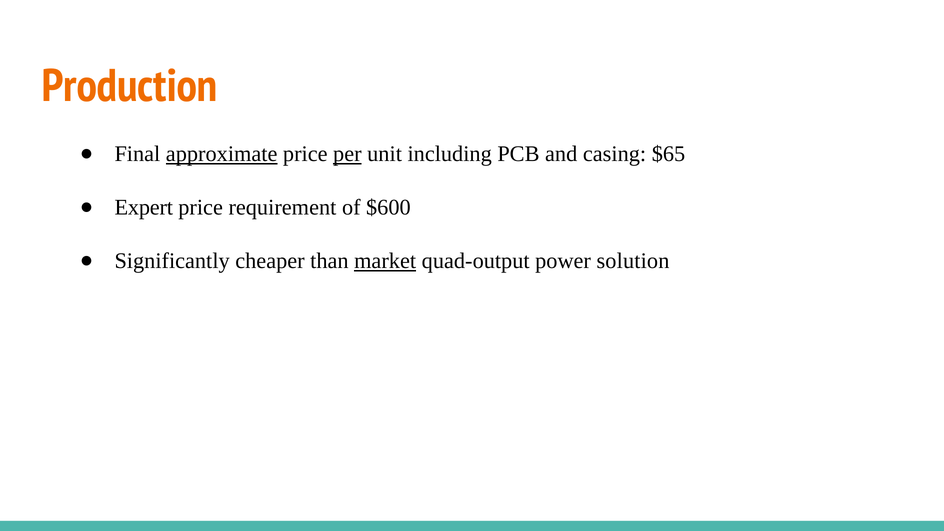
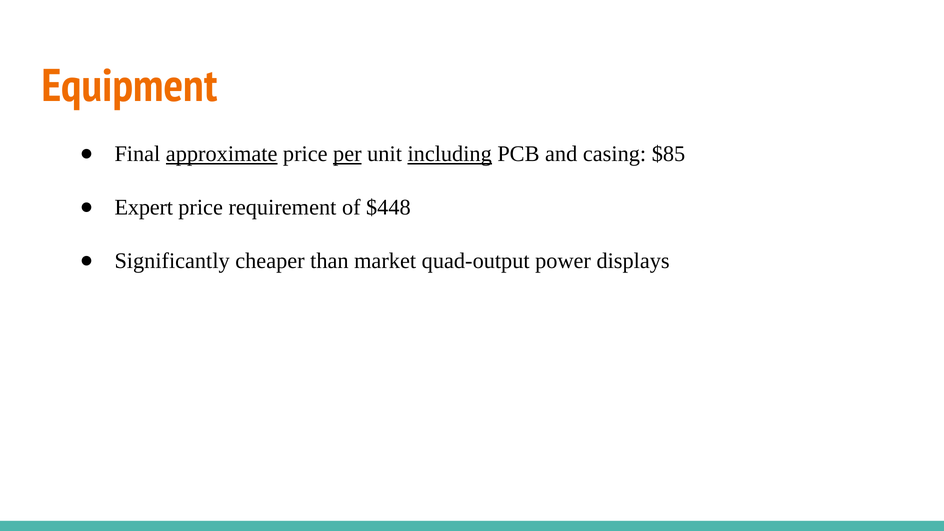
Production: Production -> Equipment (130, 86)
including underline: none -> present (450, 154)
$65: $65 -> $85 (669, 154)
$600: $600 -> $448 (388, 208)
market underline: present -> none (385, 261)
solution: solution -> displays (633, 261)
